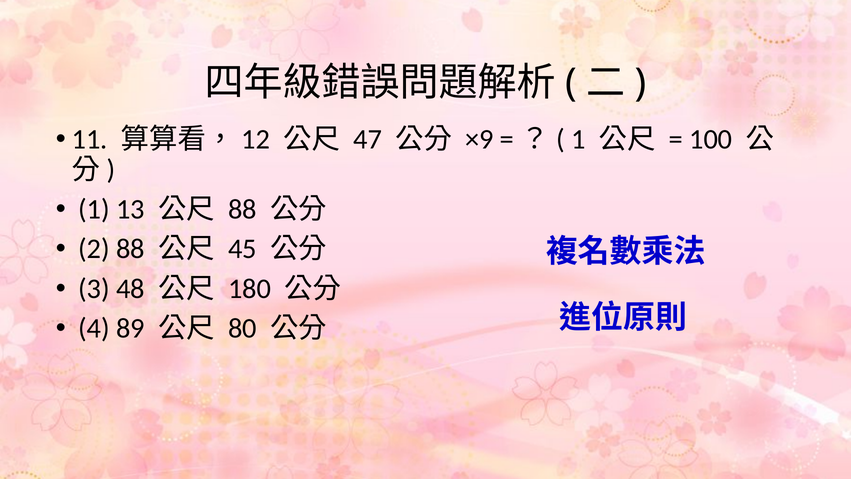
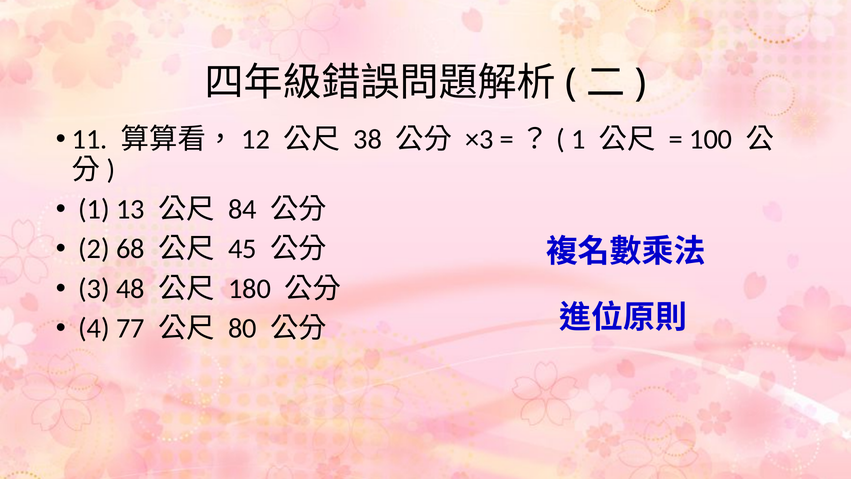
47: 47 -> 38 (368, 139)
×9: ×9 -> ×3 (479, 139)
88: 88 -> 84 (242, 209)
2 88: 88 -> 68 (130, 249)
89: 89 -> 77 (130, 328)
